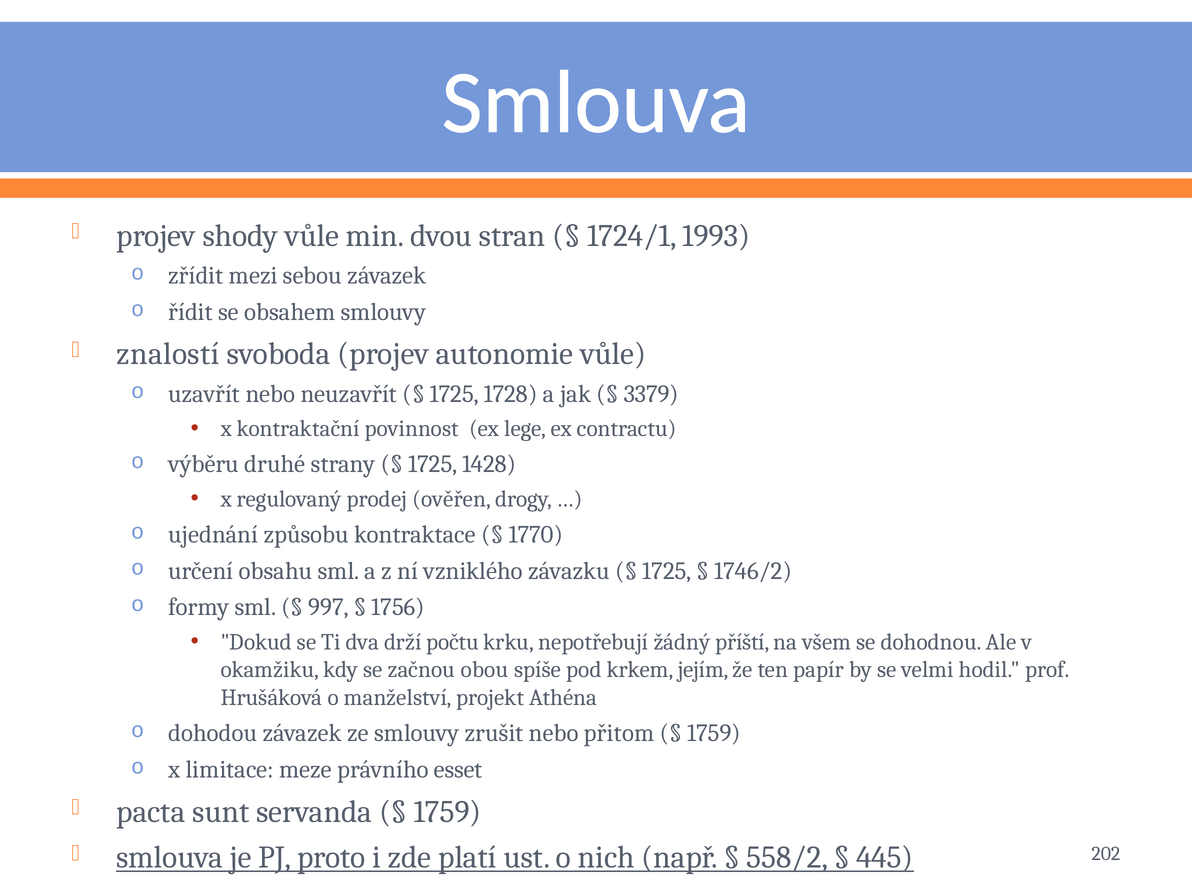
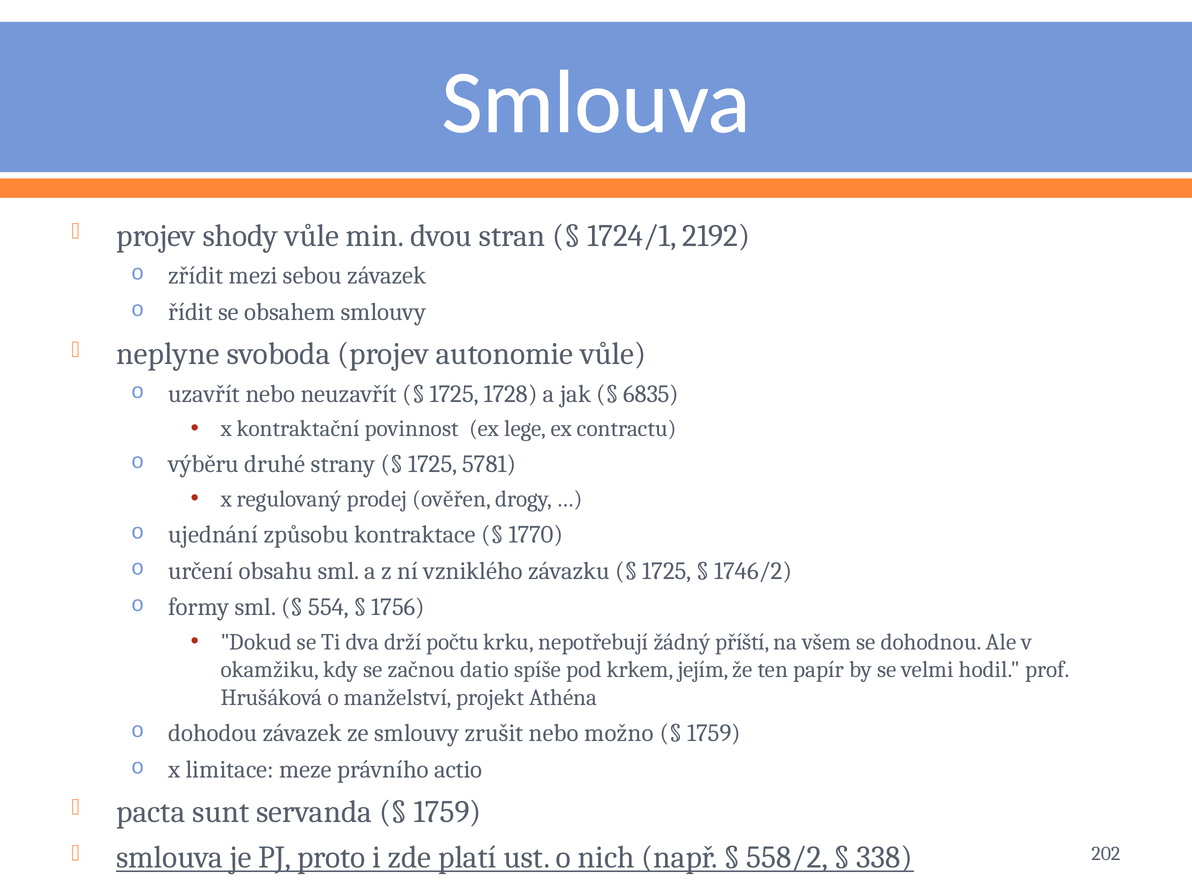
1993: 1993 -> 2192 (716, 236)
znalostí: znalostí -> neplyne (168, 354)
3379: 3379 -> 6835 (651, 394)
1428: 1428 -> 5781 (489, 464)
997: 997 -> 554 (329, 607)
obou: obou -> datio (485, 670)
přitom: přitom -> možno (619, 733)
esset: esset -> actio (458, 770)
445: 445 -> 338 (885, 857)
